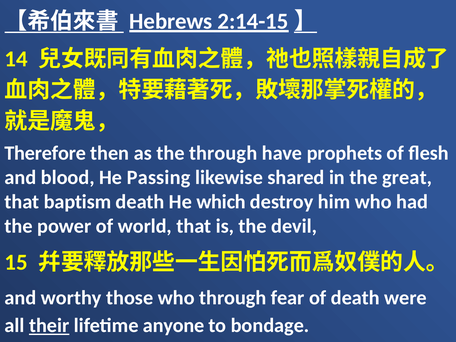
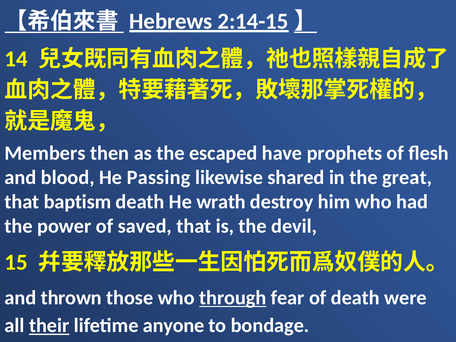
Therefore: Therefore -> Members (45, 153)
the through: through -> escaped (223, 153)
which: which -> wrath (221, 202)
world: world -> saved (145, 226)
worthy: worthy -> thrown (71, 298)
through underline: none -> present (233, 298)
